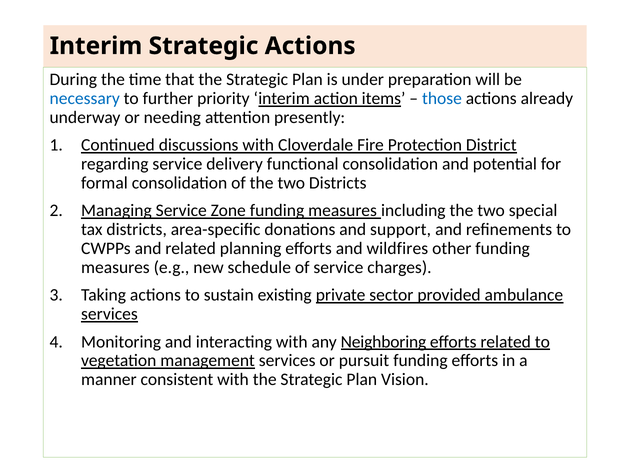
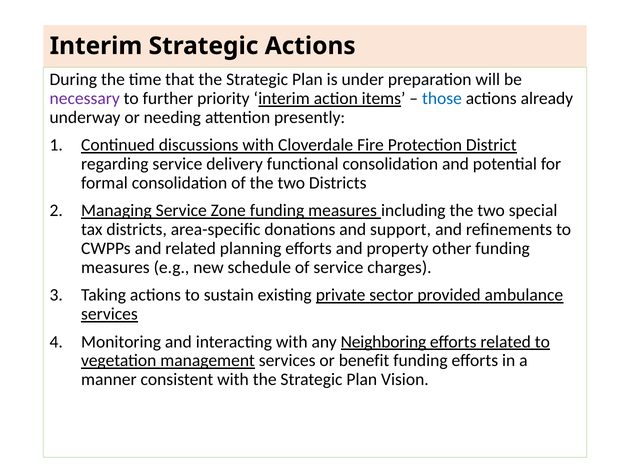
necessary colour: blue -> purple (85, 98)
wildfires: wildfires -> property (397, 248)
pursuit: pursuit -> benefit (364, 360)
